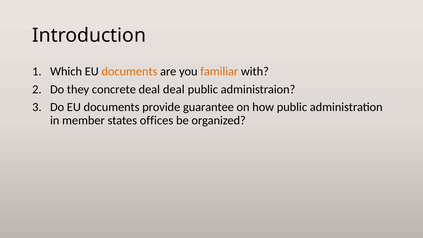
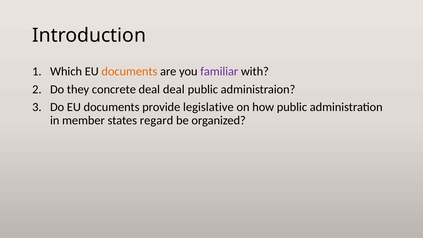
familiar colour: orange -> purple (219, 72)
guarantee: guarantee -> legislative (208, 107)
offices: offices -> regard (157, 120)
